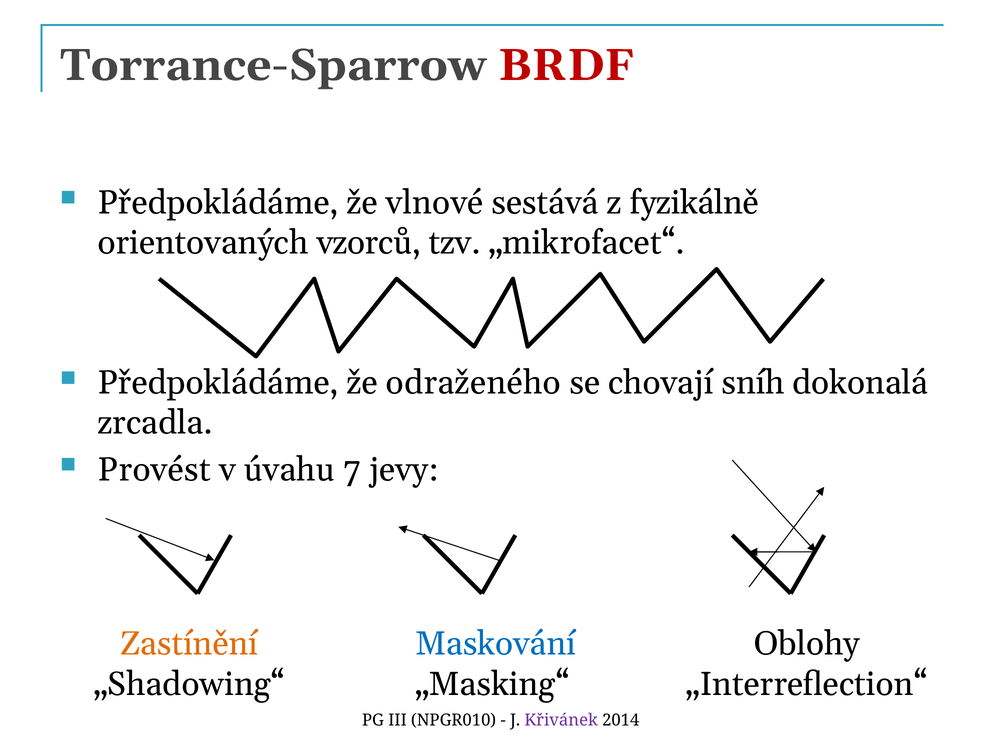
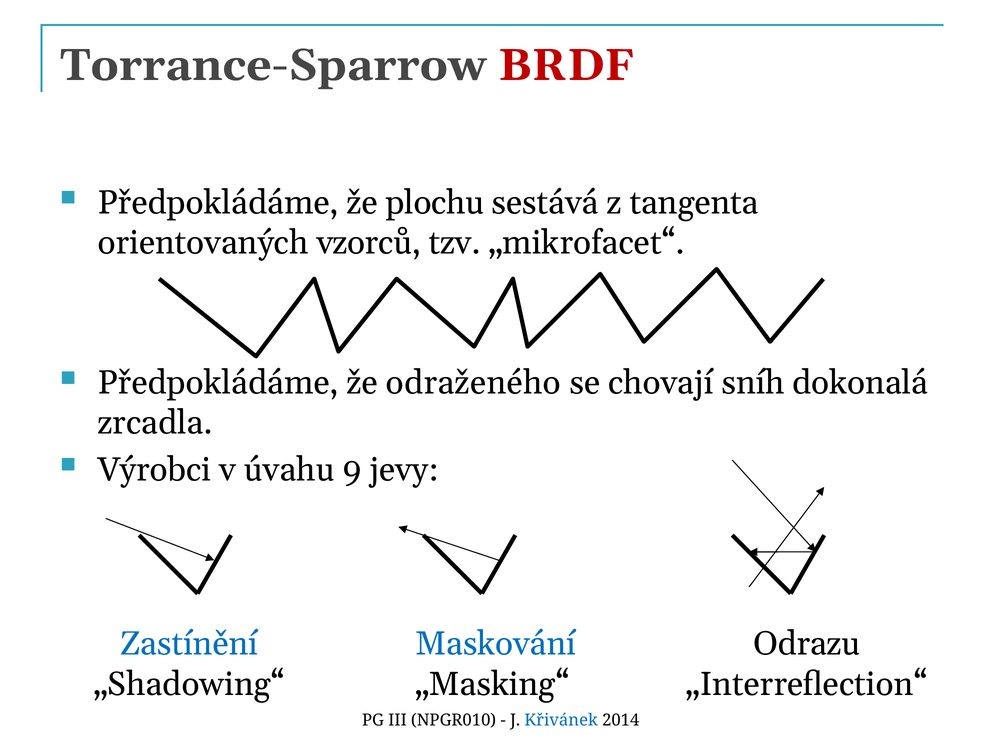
vlnové: vlnové -> plochu (435, 203)
fyzikálně: fyzikálně -> tangenta (694, 203)
Provést: Provést -> Výrobci (154, 470)
7: 7 -> 9 (352, 470)
Zastínění colour: orange -> blue (189, 644)
Oblohy: Oblohy -> Odrazu (807, 644)
Křivánek colour: purple -> blue (561, 721)
